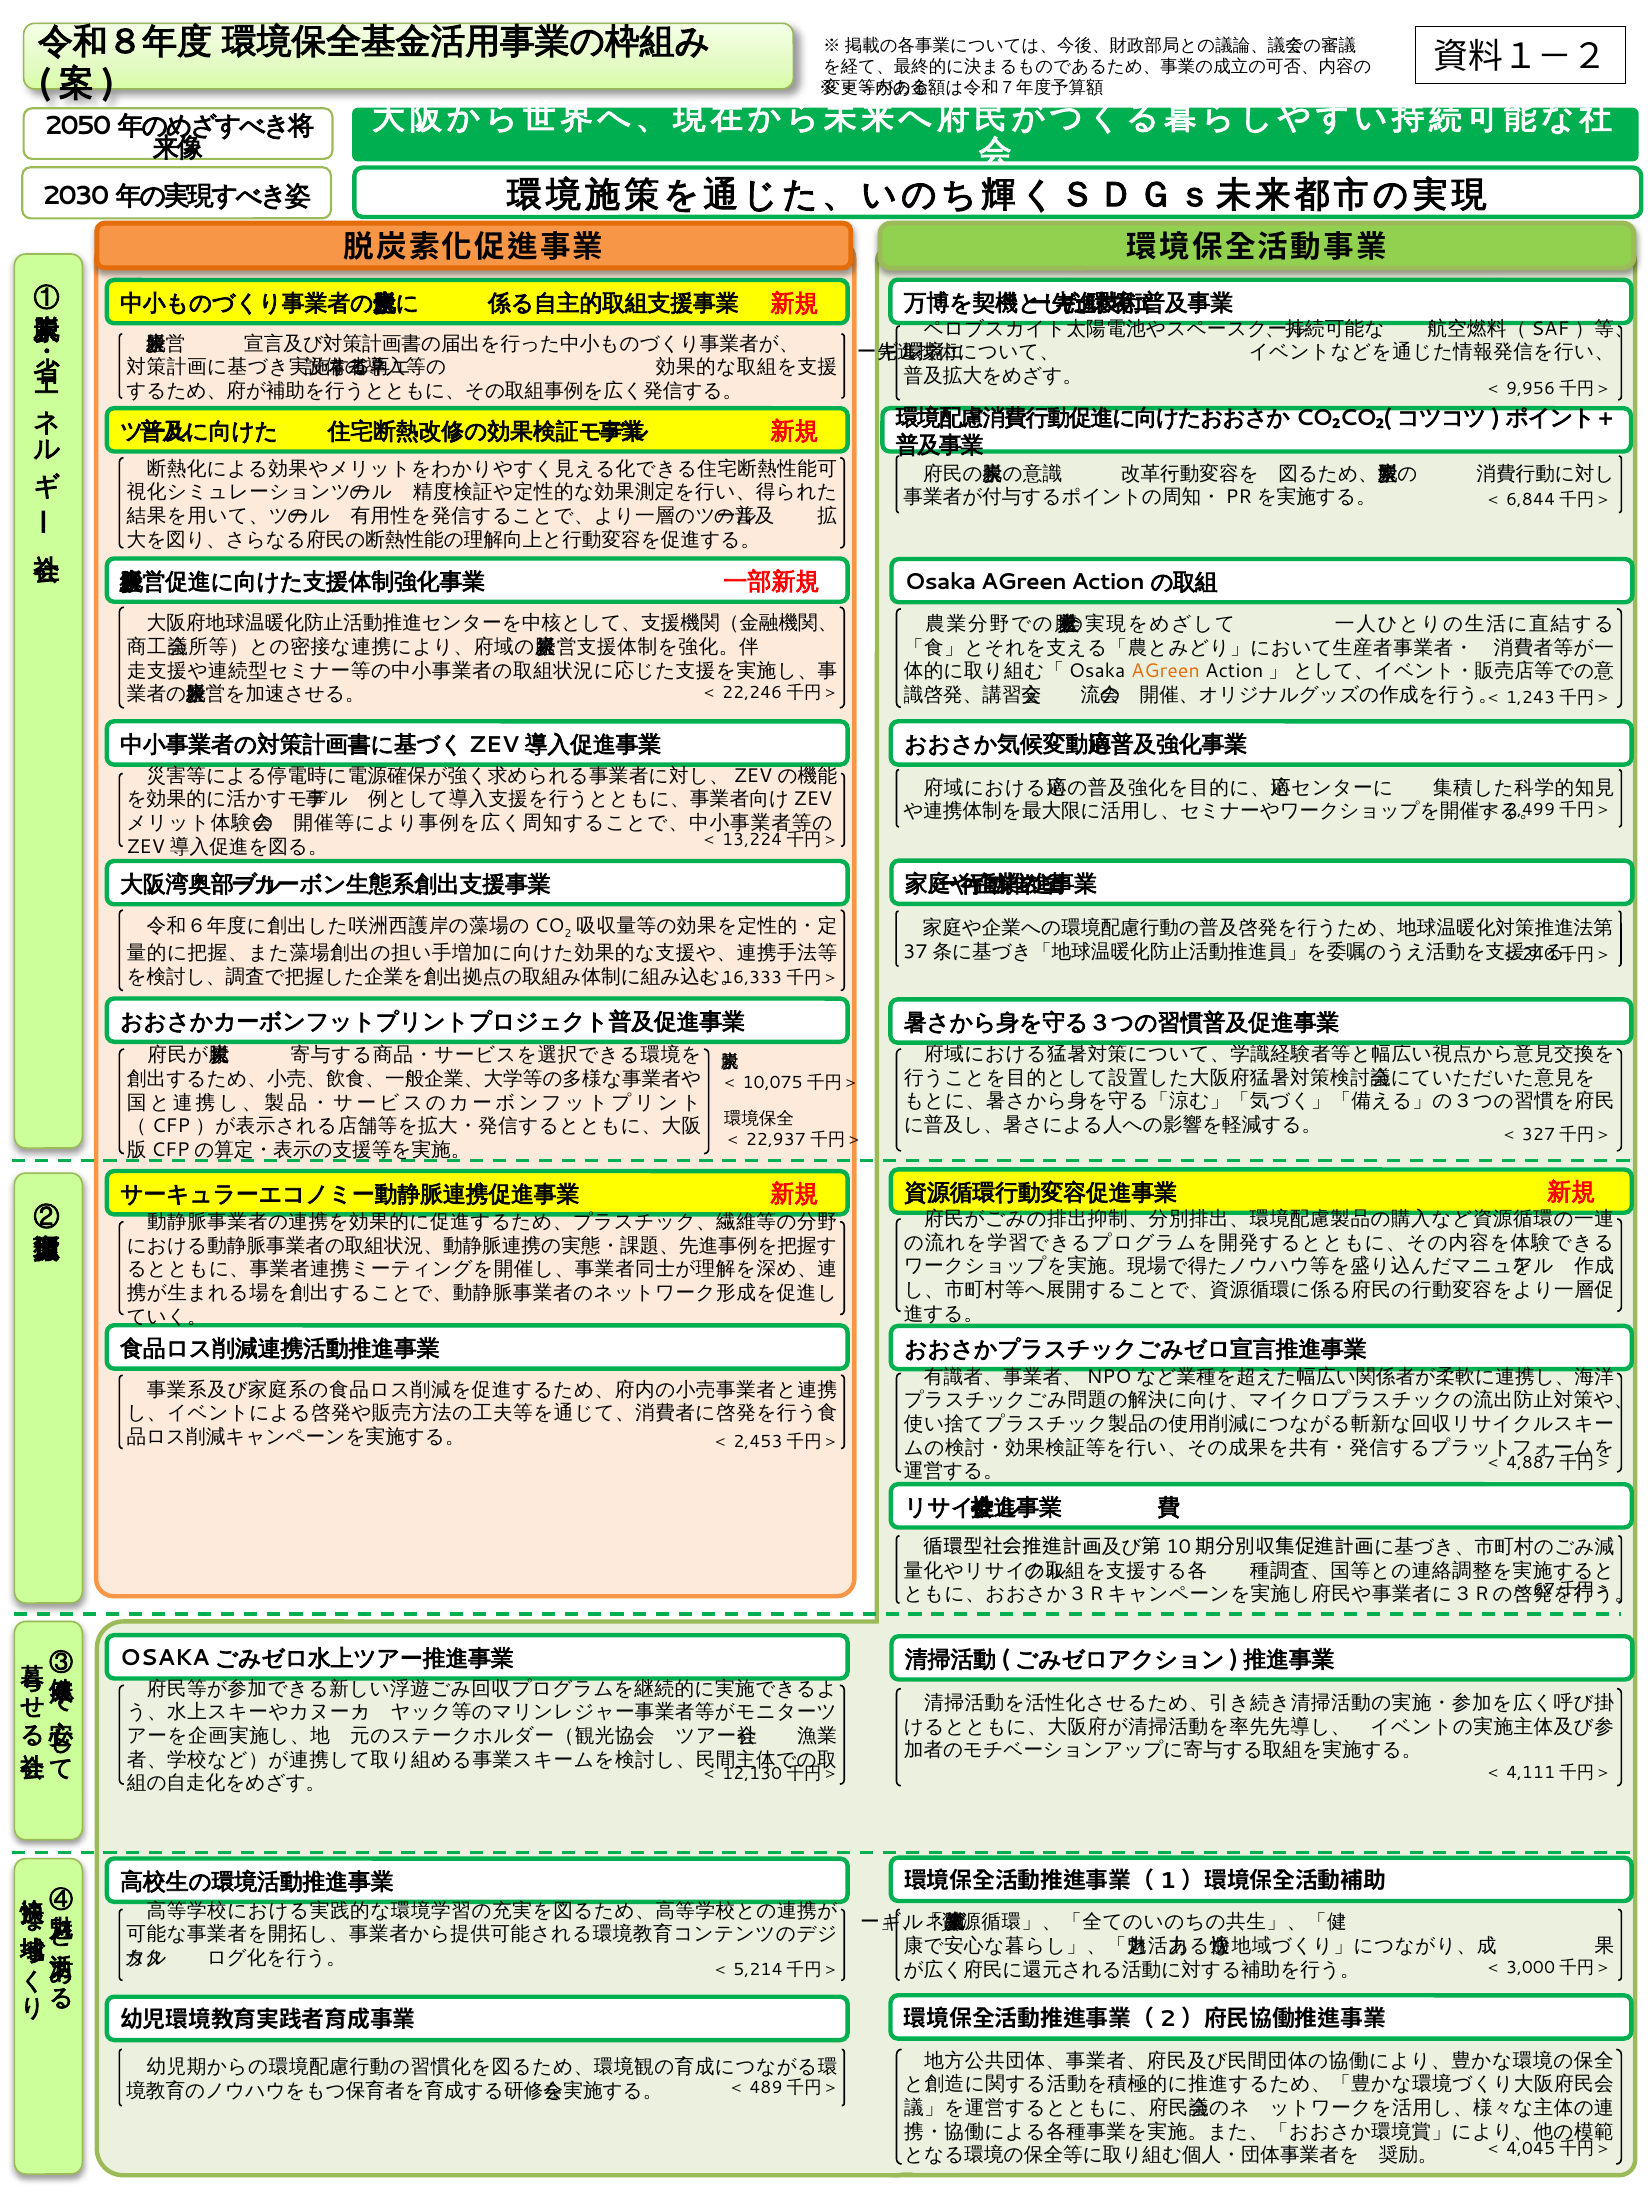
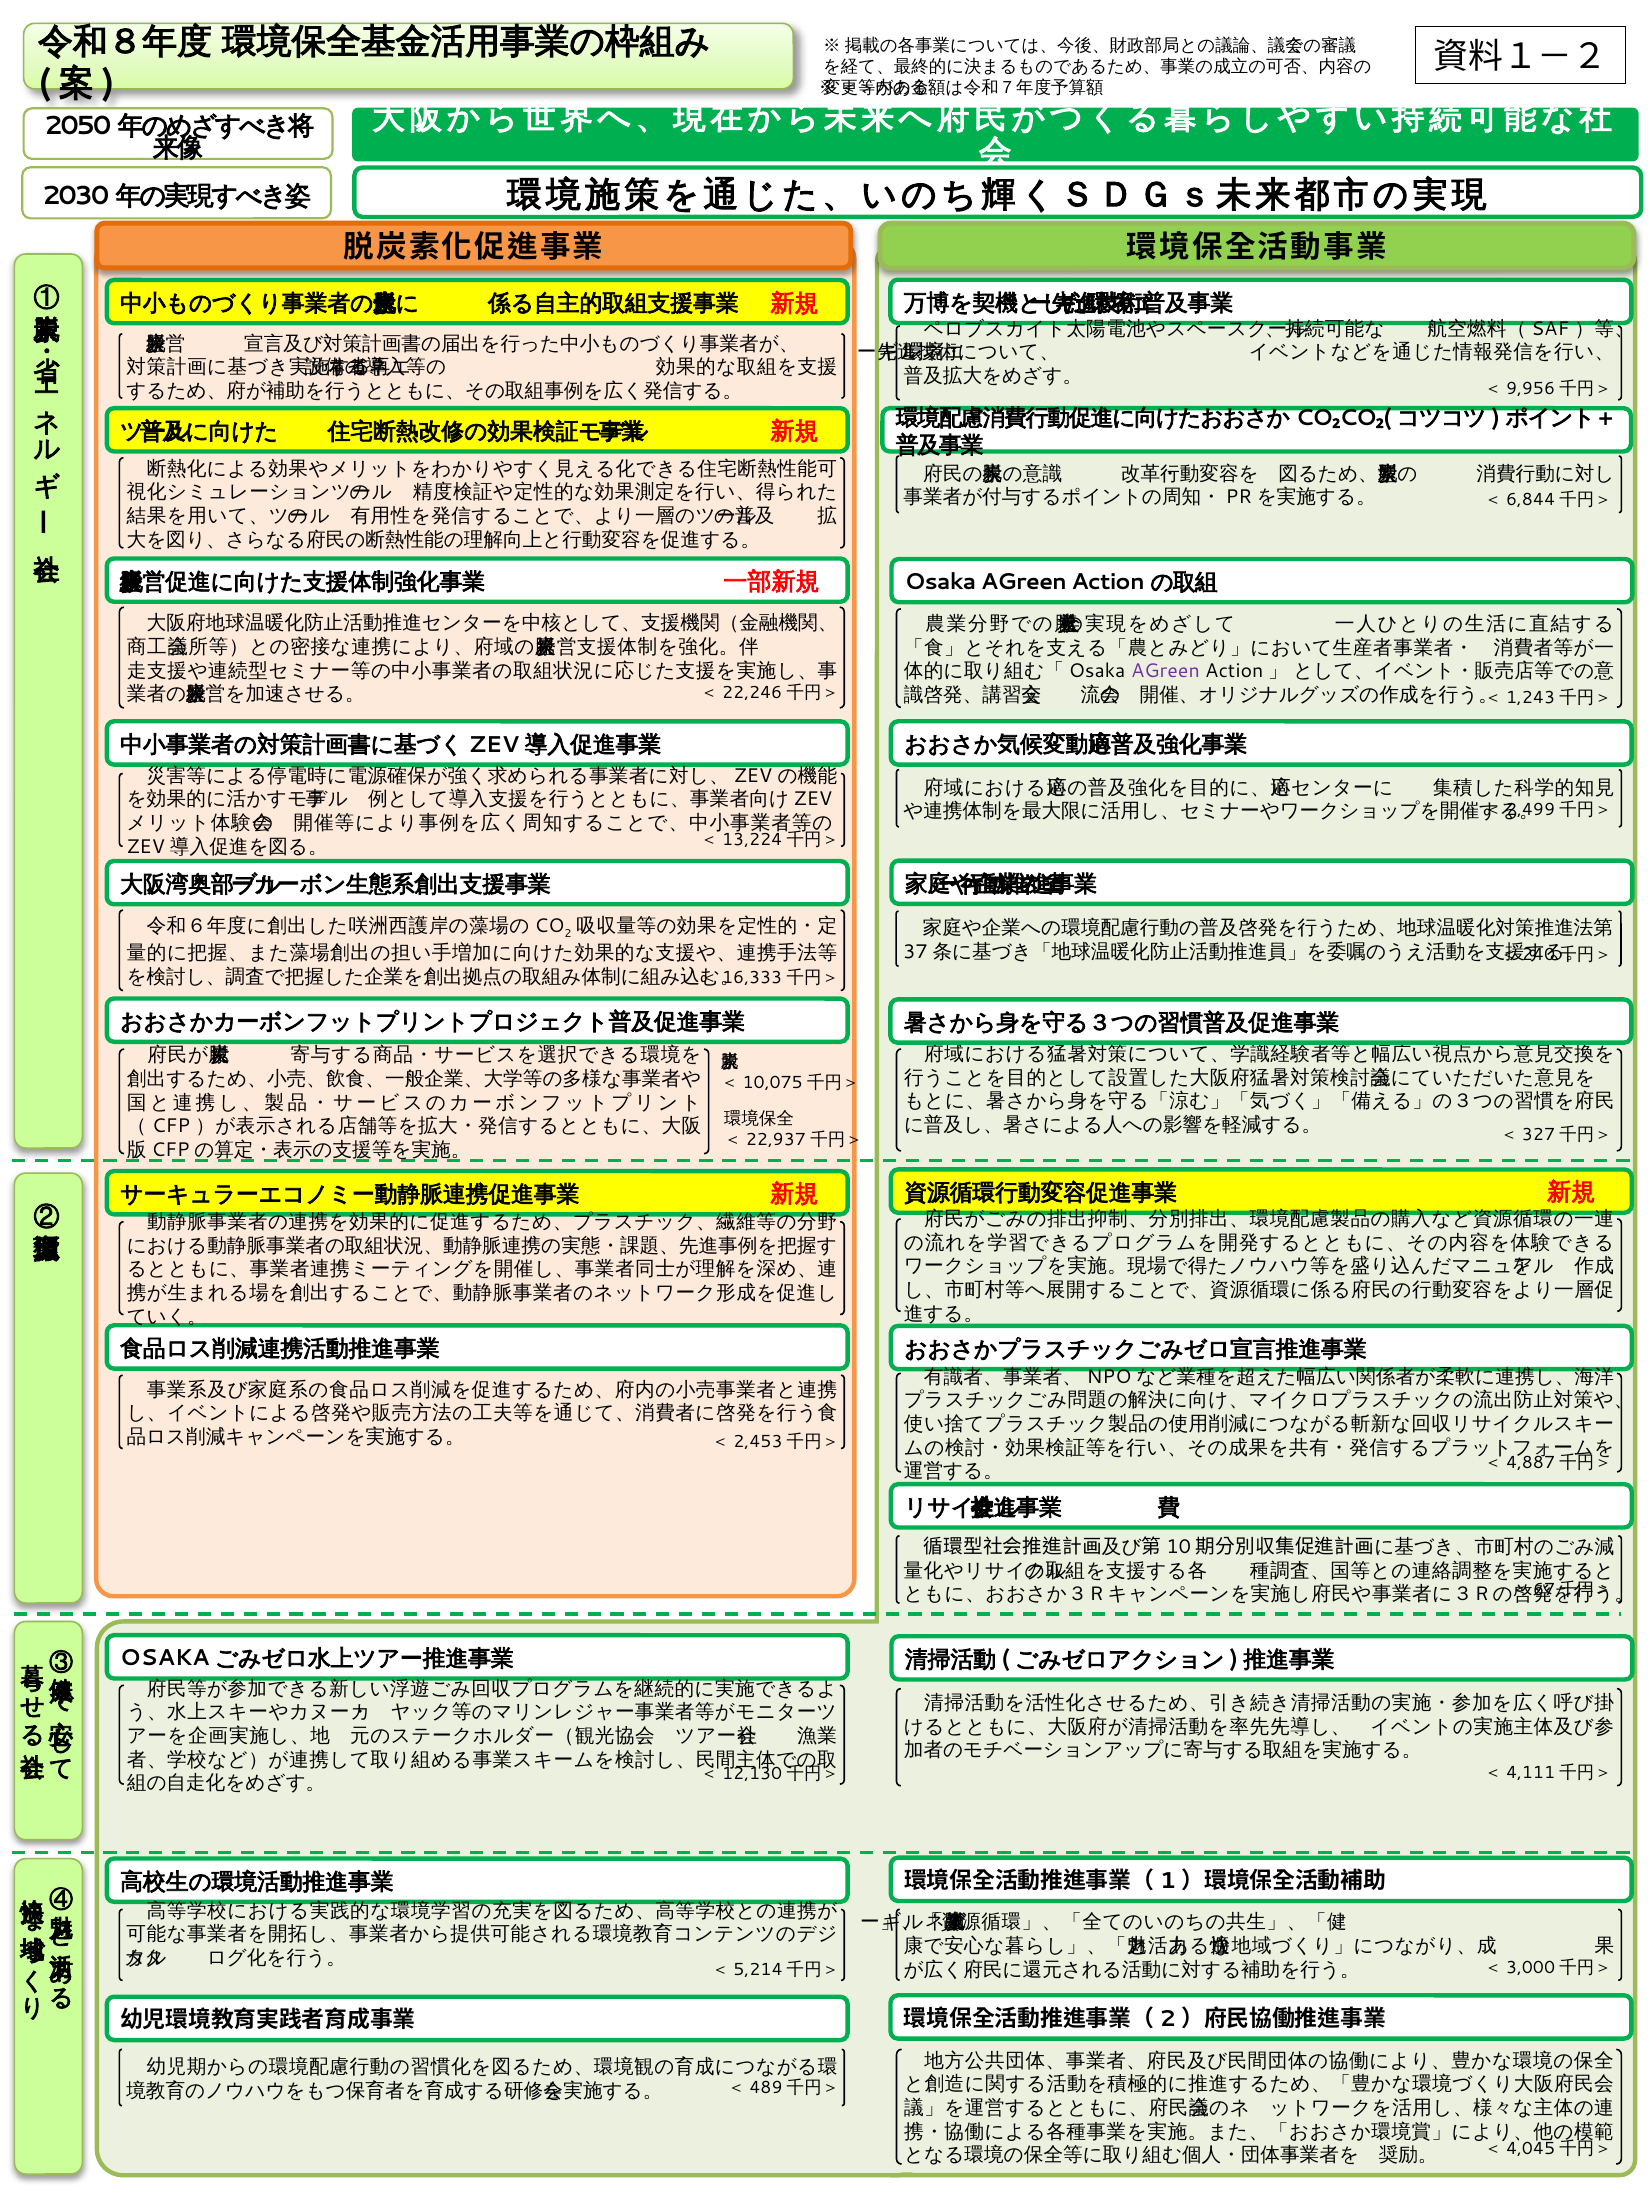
AGreen colour: orange -> purple (1165, 671)
